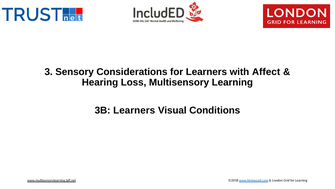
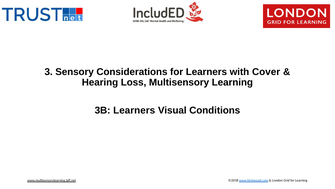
Affect: Affect -> Cover (266, 72)
